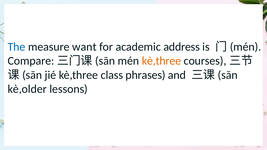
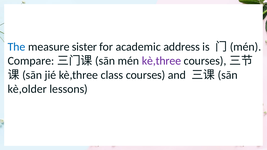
want: want -> sister (84, 47)
kè,three colour: orange -> purple (162, 61)
phrases: phrases -> courses (146, 75)
